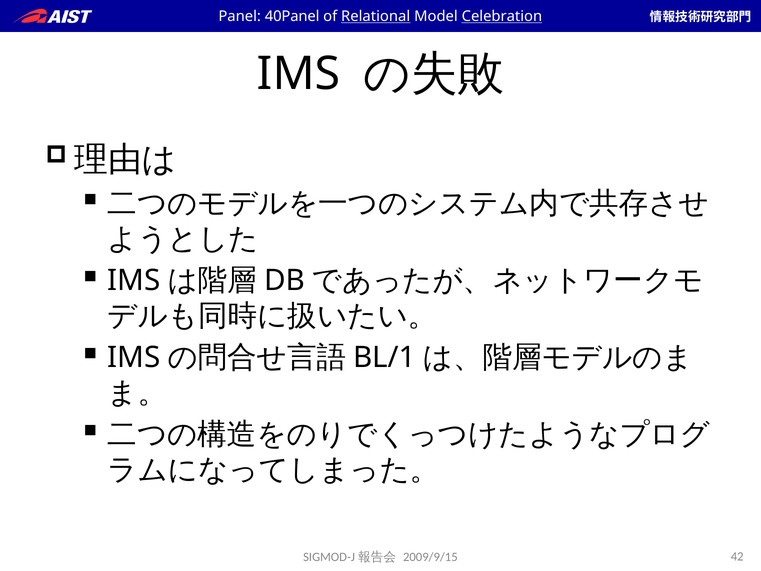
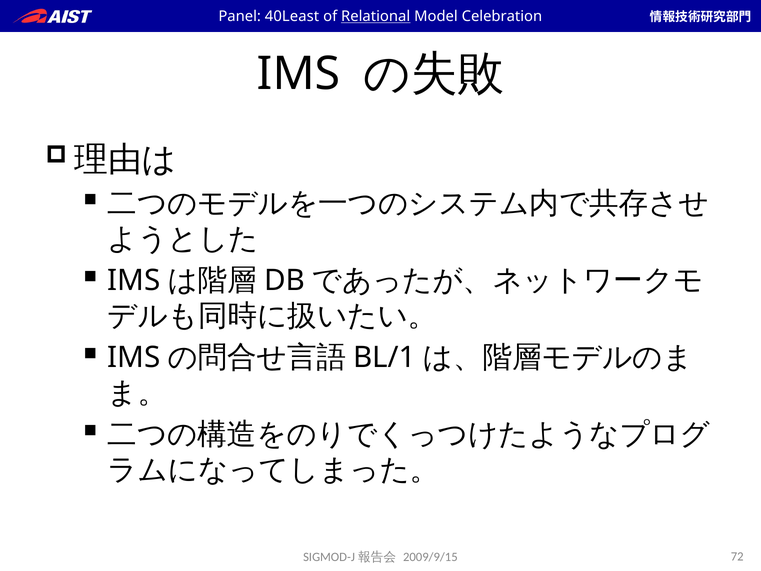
40Panel: 40Panel -> 40Least (292, 16)
Celebration underline: present -> none (502, 16)
42: 42 -> 72 (737, 557)
